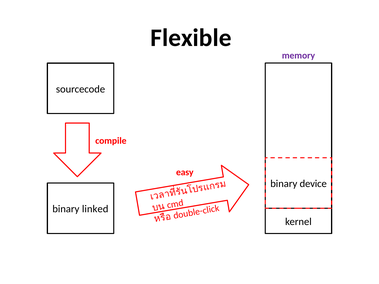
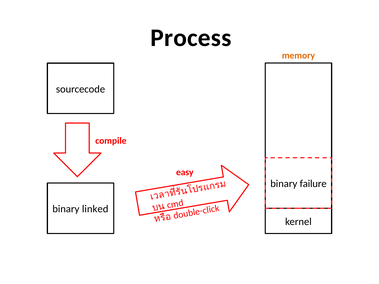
Flexible: Flexible -> Process (191, 38)
memory colour: purple -> orange (298, 56)
device: device -> failure (313, 184)
